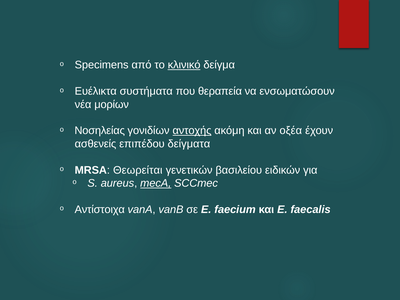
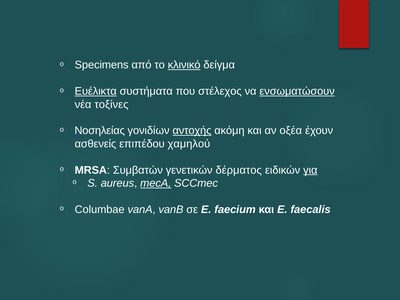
Ευέλικτα underline: none -> present (96, 91)
θεραπεία: θεραπεία -> στέλεχος (220, 91)
ενσωματώσουν underline: none -> present (297, 91)
μορίων: μορίων -> τοξίνες (111, 104)
δείγματα: δείγματα -> χαμηλού (189, 144)
Θεωρείται: Θεωρείται -> Συμβατών (138, 170)
βασιλείου: βασιλείου -> δέρματος (239, 170)
για underline: none -> present (310, 170)
Αντίστοιχα: Αντίστοιχα -> Columbae (100, 209)
